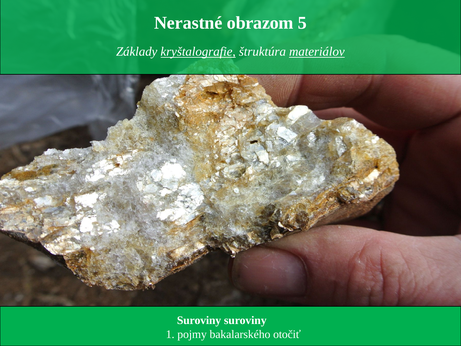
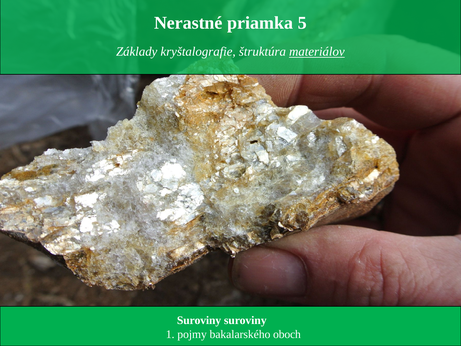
obrazom: obrazom -> priamka (260, 23)
kryštalografie underline: present -> none (198, 52)
otočiť: otočiť -> oboch (287, 334)
